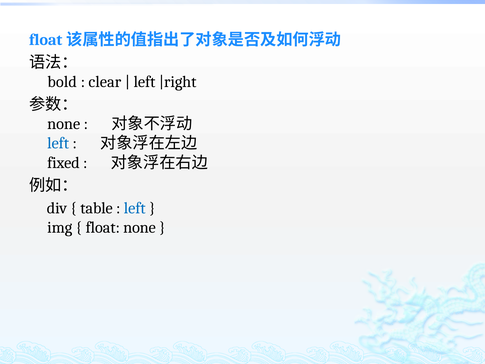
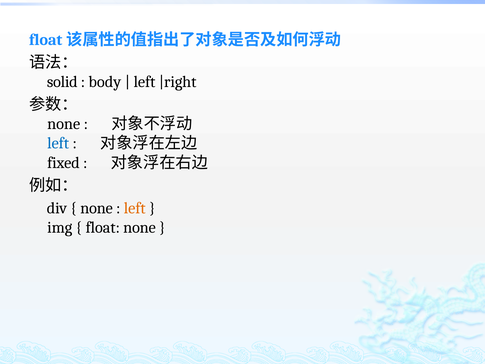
bold: bold -> solid (62, 82)
clear: clear -> body (105, 82)
table: table -> none (97, 208)
left colour: blue -> orange (135, 208)
